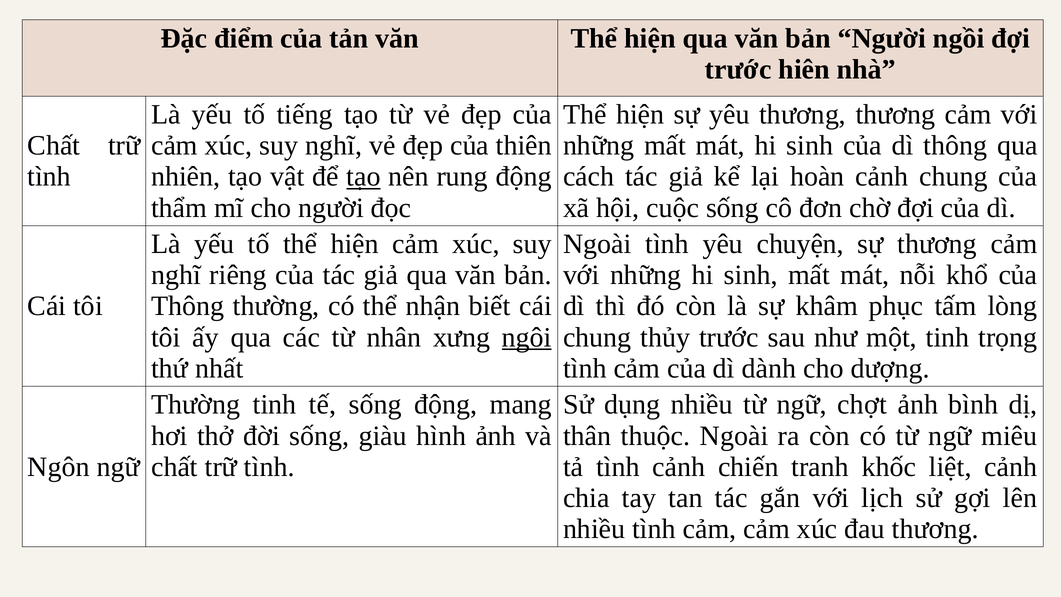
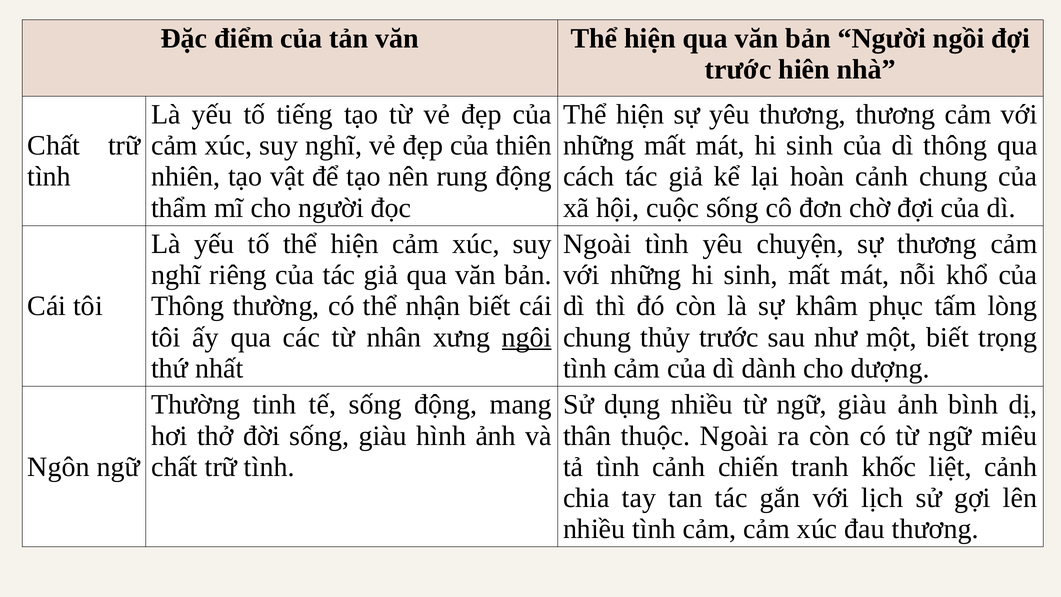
tạo underline: present -> none (364, 177)
một tinh: tinh -> biết (947, 337)
ngữ chợt: chợt -> giàu (862, 405)
